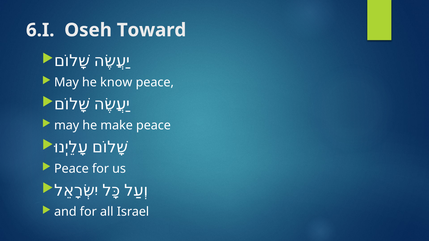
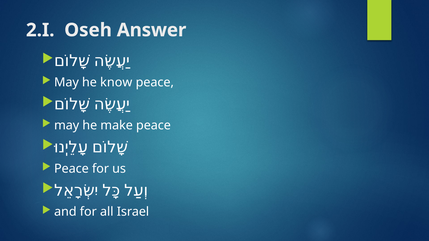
6.I: 6.I -> 2.I (40, 30)
Toward: Toward -> Answer (152, 30)
